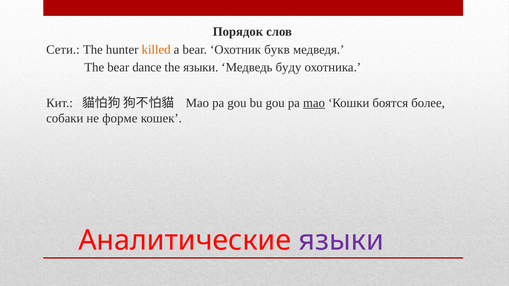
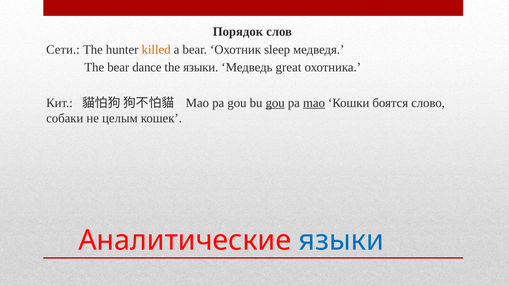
букв: букв -> sleep (277, 50)
буду: буду -> great (289, 67)
gou underline: none -> present (275, 103)
более: более -> слово (428, 103)
форме: форме -> целым (120, 118)
языки colour: purple -> blue (341, 241)
